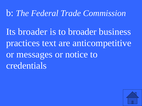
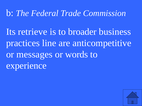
Its broader: broader -> retrieve (33, 32)
text: text -> line (49, 43)
notice: notice -> words (77, 55)
credentials: credentials -> experience (26, 66)
